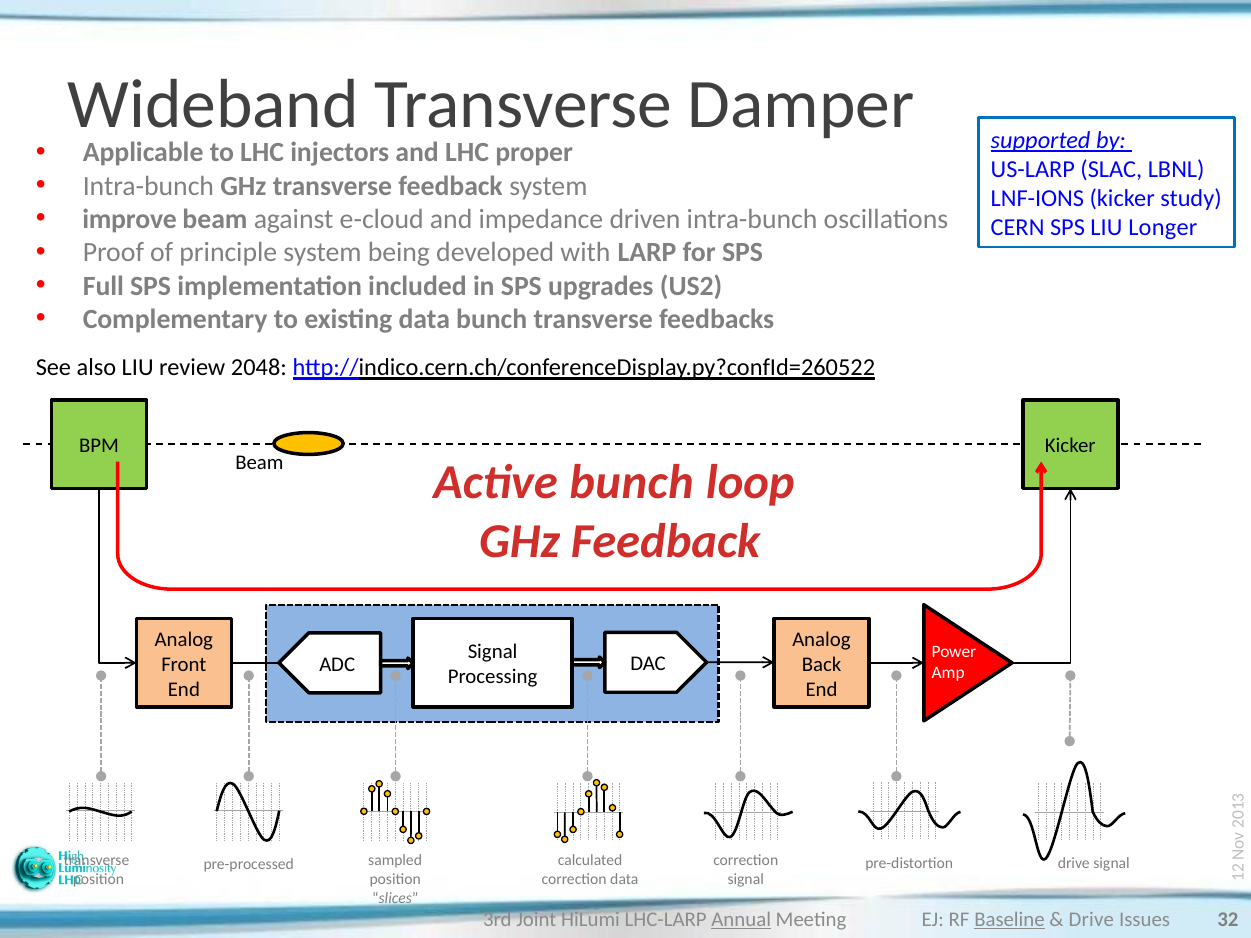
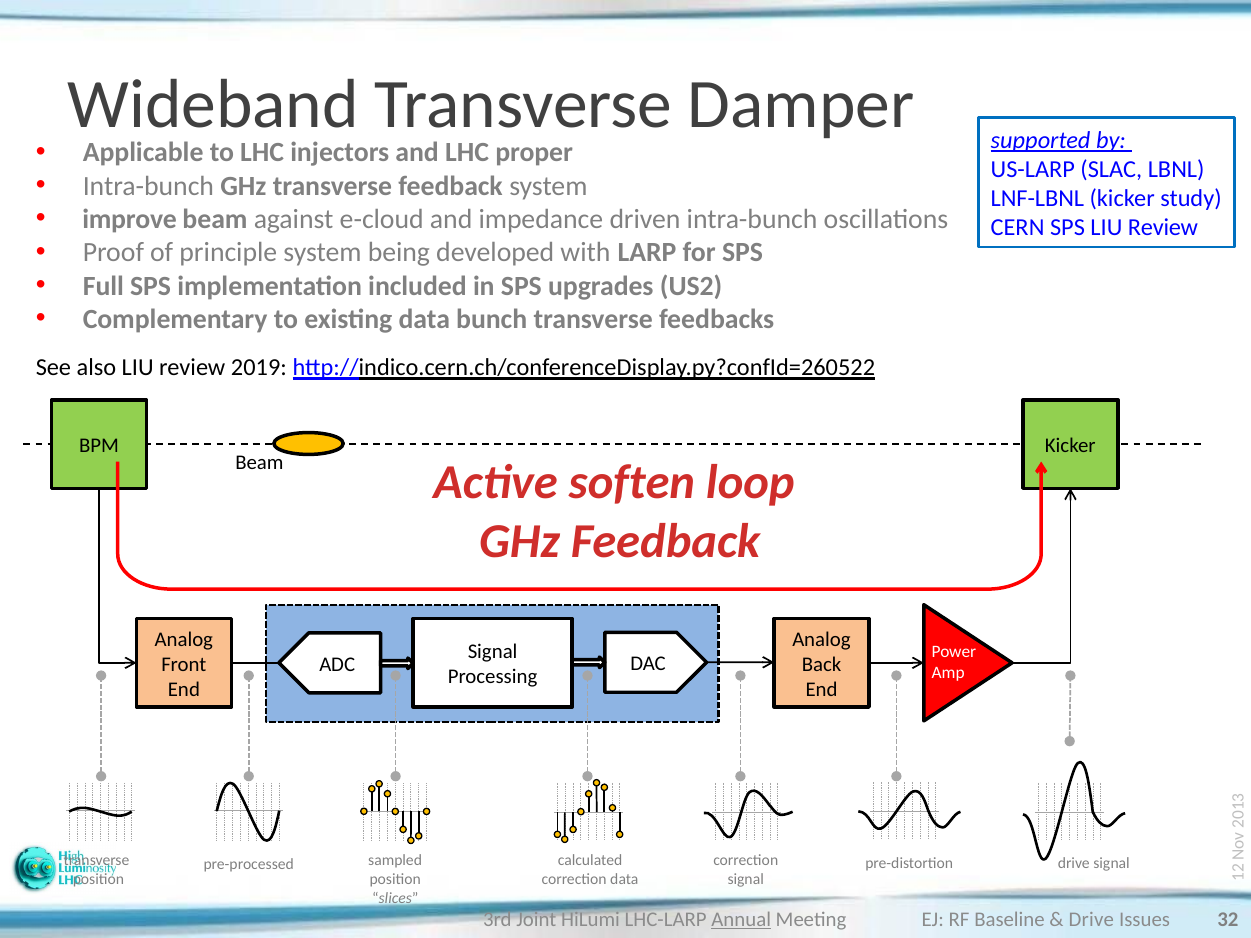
LNF-IONS: LNF-IONS -> LNF-LBNL (1037, 199)
SPS LIU Longer: Longer -> Review (1163, 228)
2048: 2048 -> 2019 (259, 368)
Active bunch: bunch -> soften (632, 483)
Baseline underline: present -> none (1009, 920)
